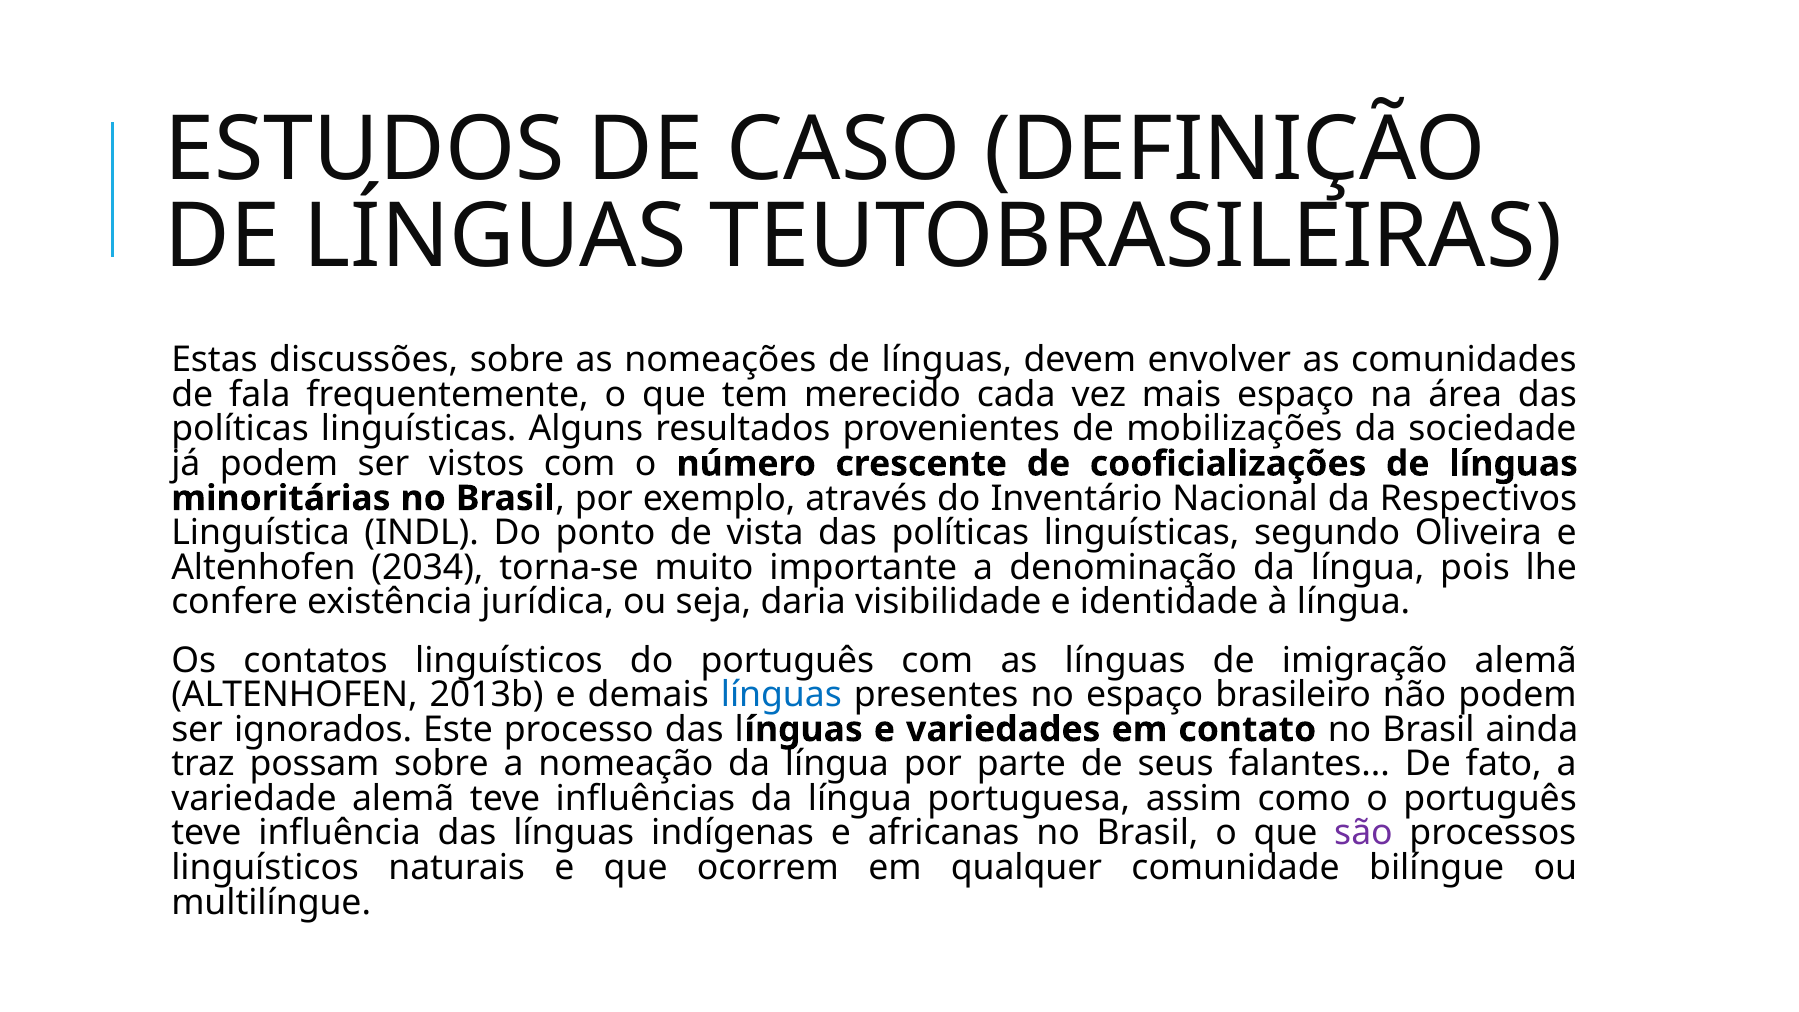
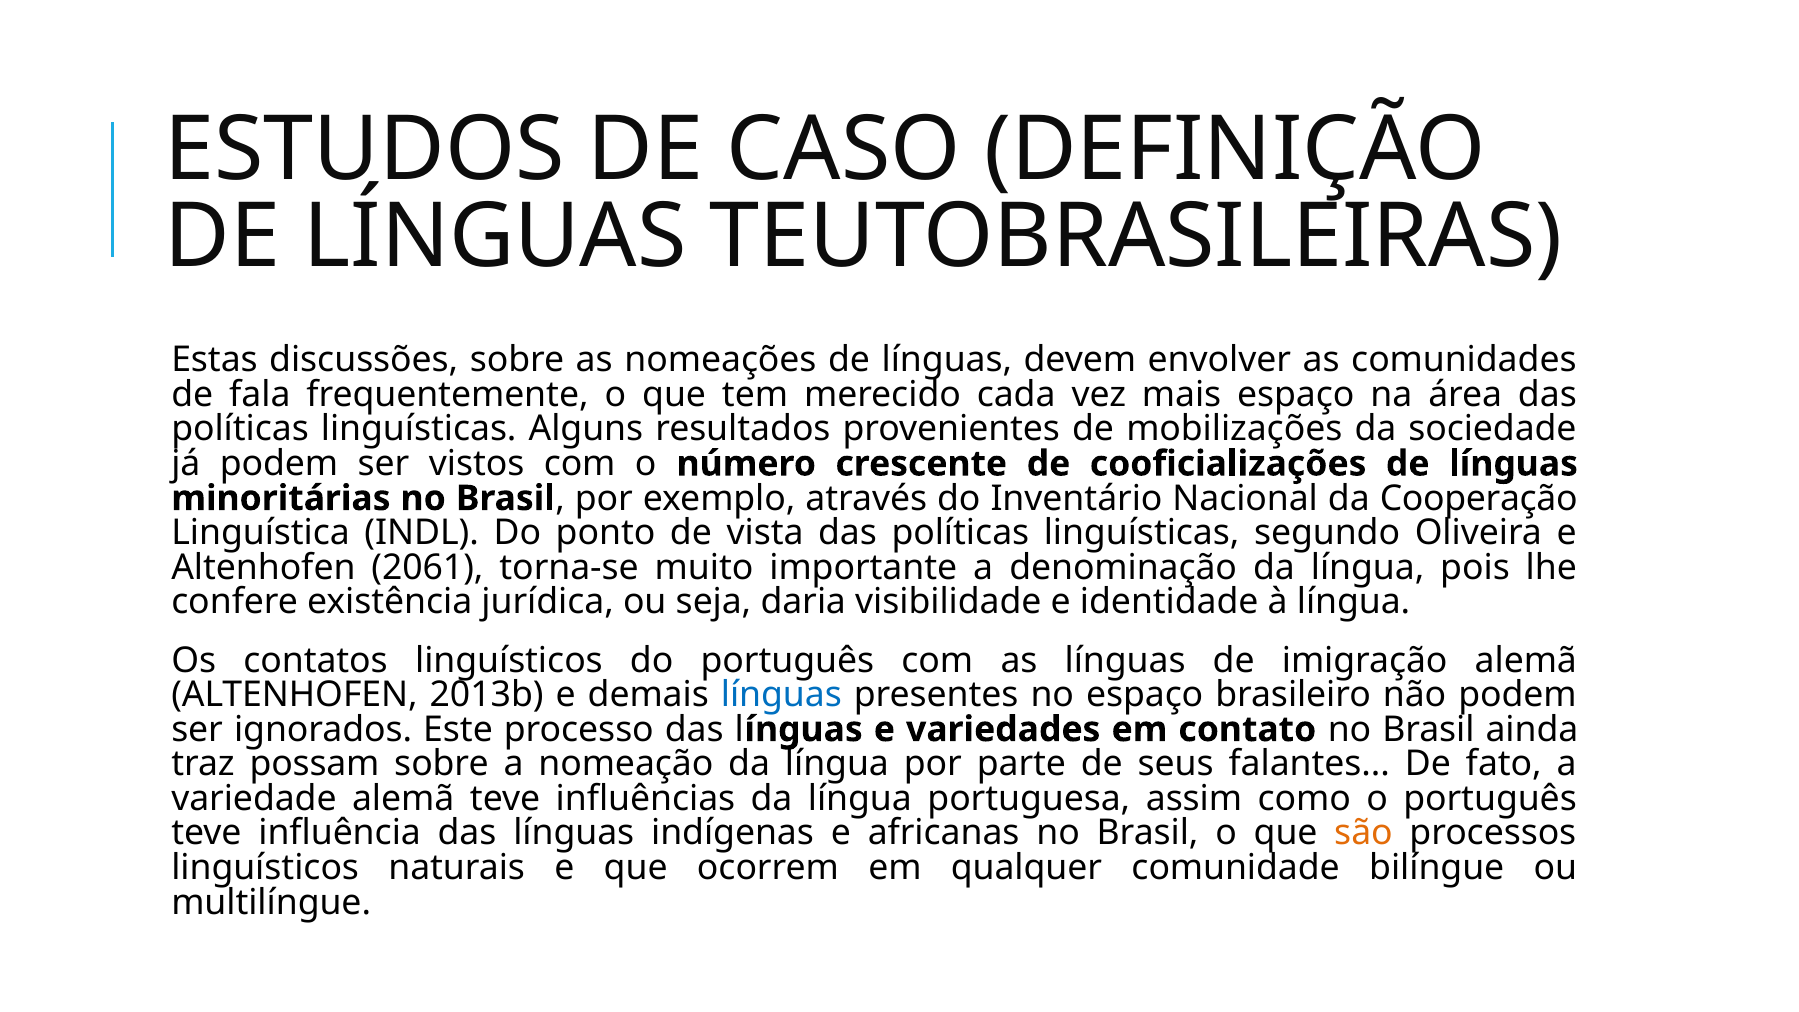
Respectivos: Respectivos -> Cooperação (1479, 498)
2034: 2034 -> 2061 (427, 567)
são colour: purple -> orange (1364, 833)
